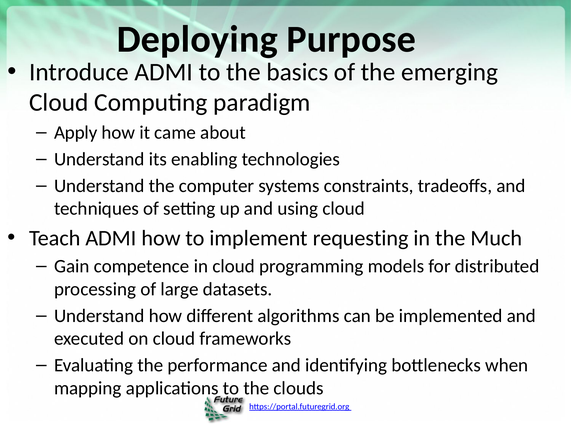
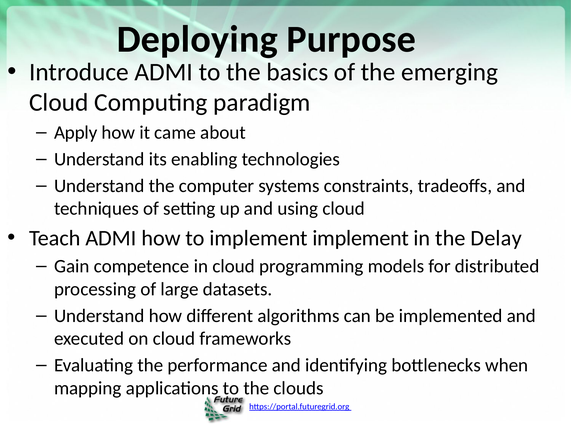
implement requesting: requesting -> implement (361, 238)
Much: Much -> Delay (496, 238)
